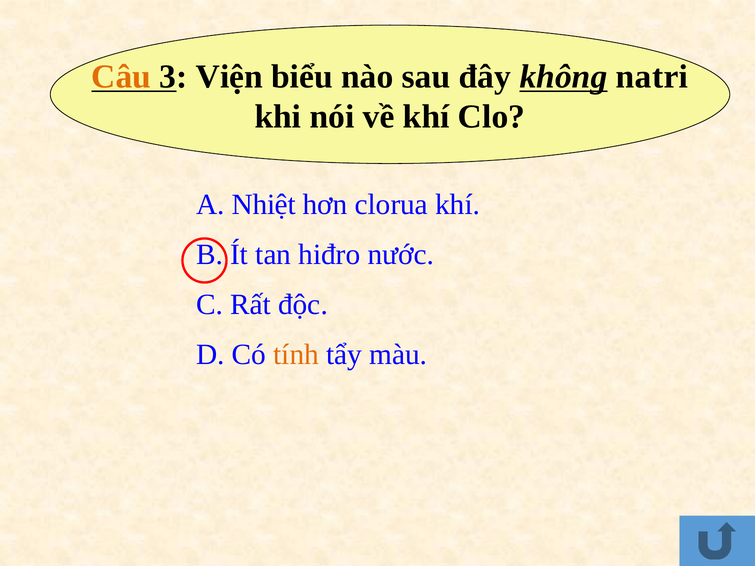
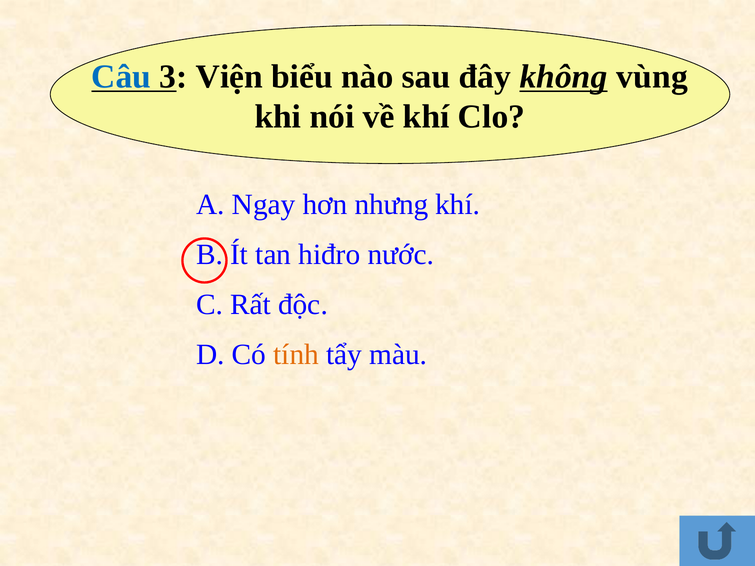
Câu colour: orange -> blue (121, 77)
natri: natri -> vùng (652, 77)
Nhiệt: Nhiệt -> Ngay (264, 205)
clorua: clorua -> nhưng (391, 205)
